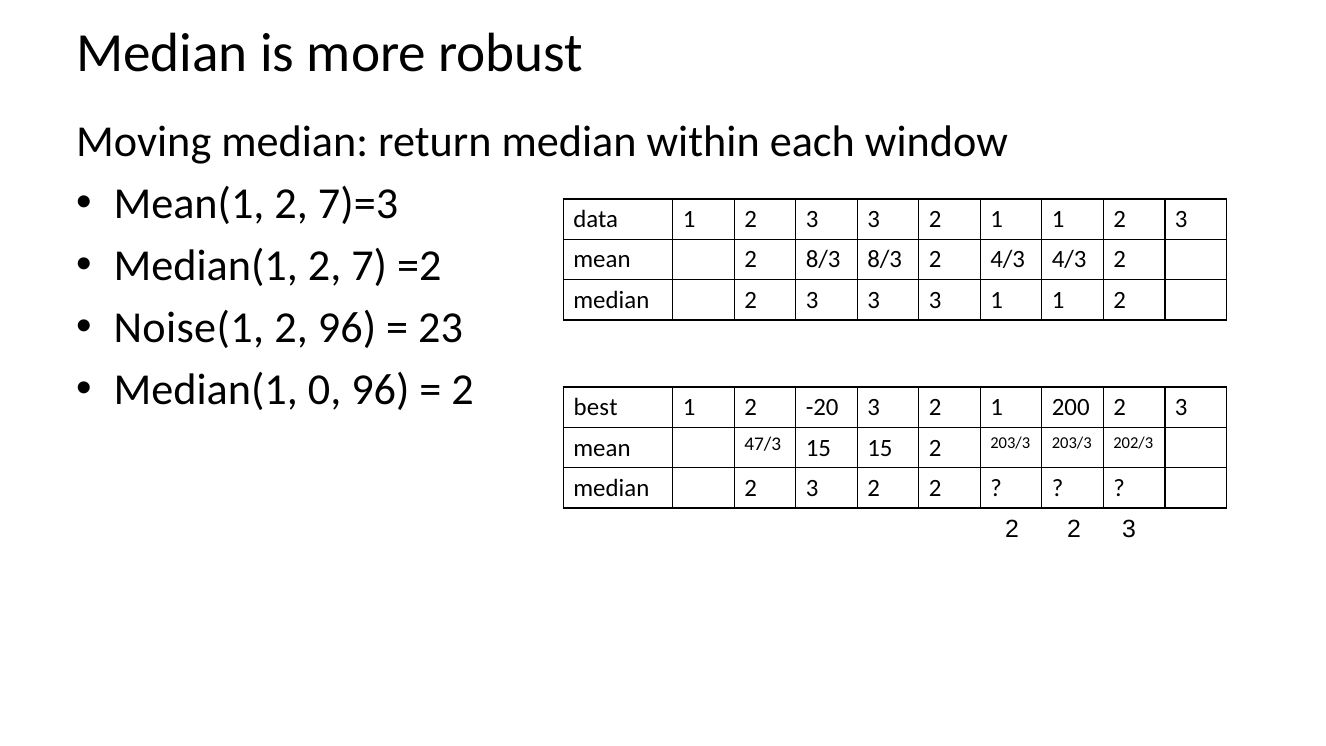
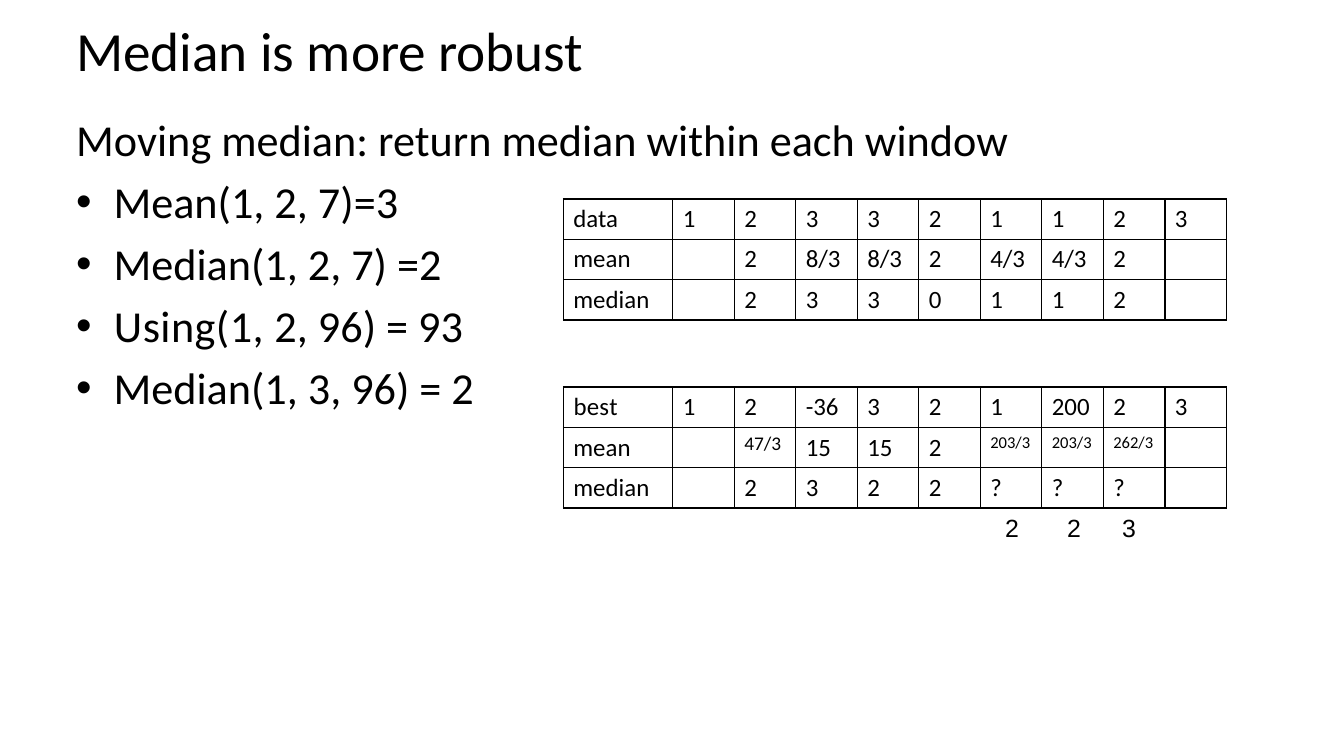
3 3 3: 3 -> 0 (935, 300)
Noise(1: Noise(1 -> Using(1 (189, 328)
23: 23 -> 93 (441, 328)
Median(1 0: 0 -> 3 (325, 390)
-20: -20 -> -36 (822, 407)
202/3: 202/3 -> 262/3 (1133, 443)
